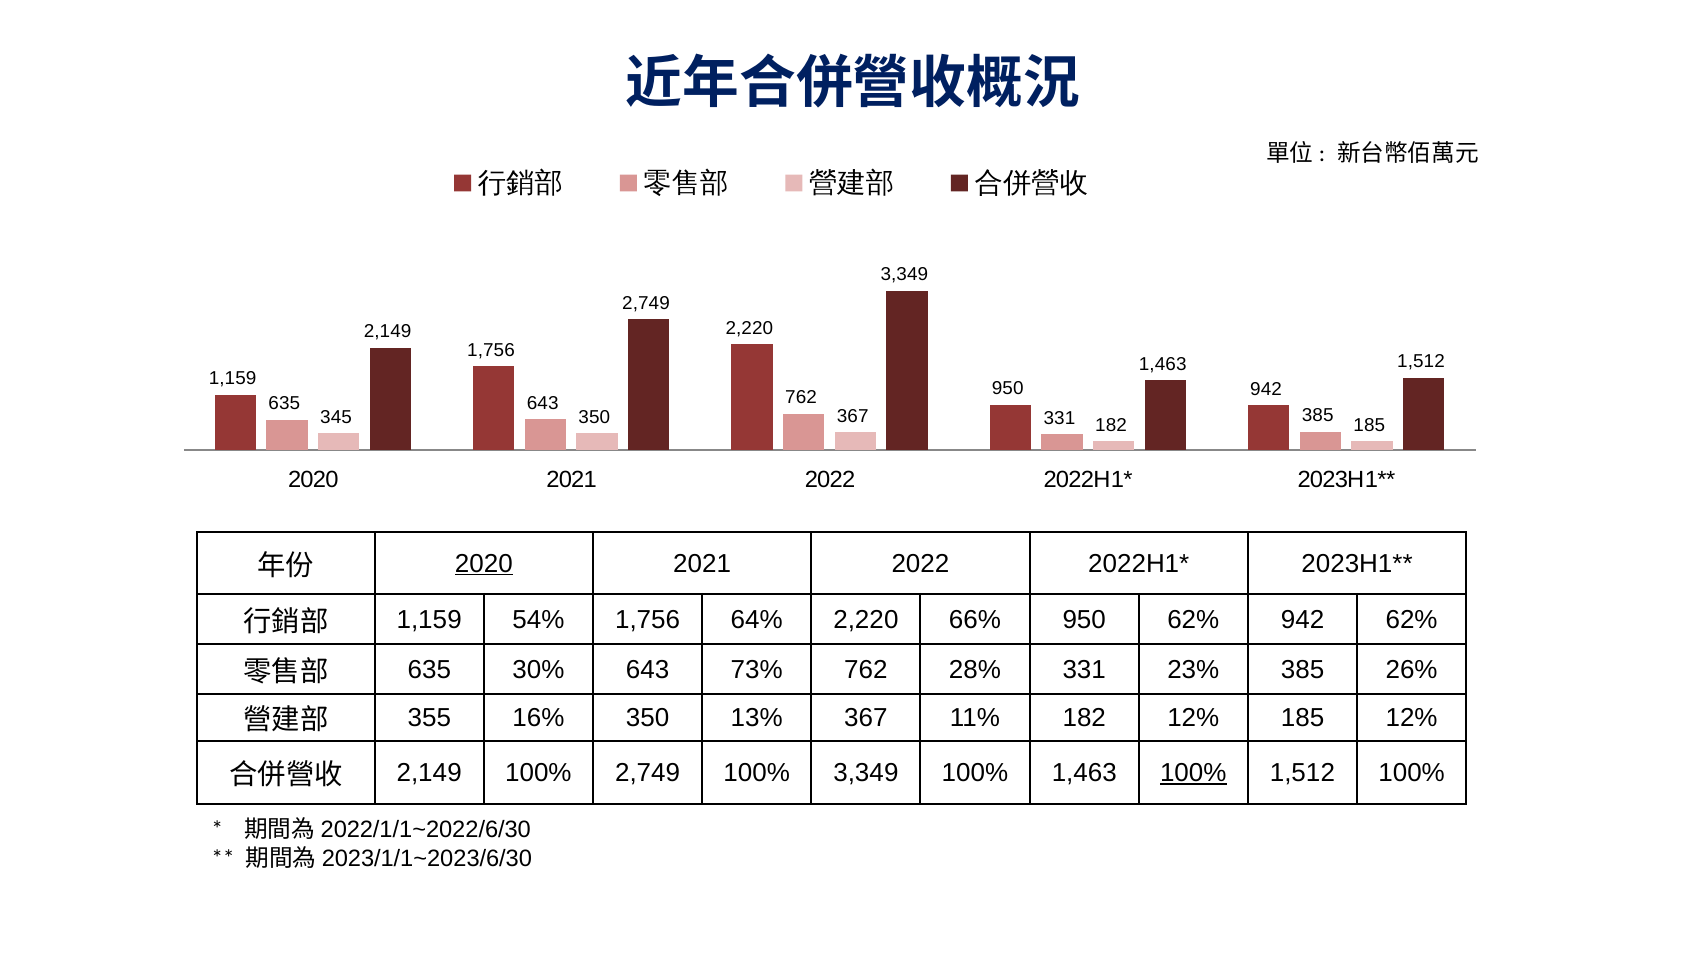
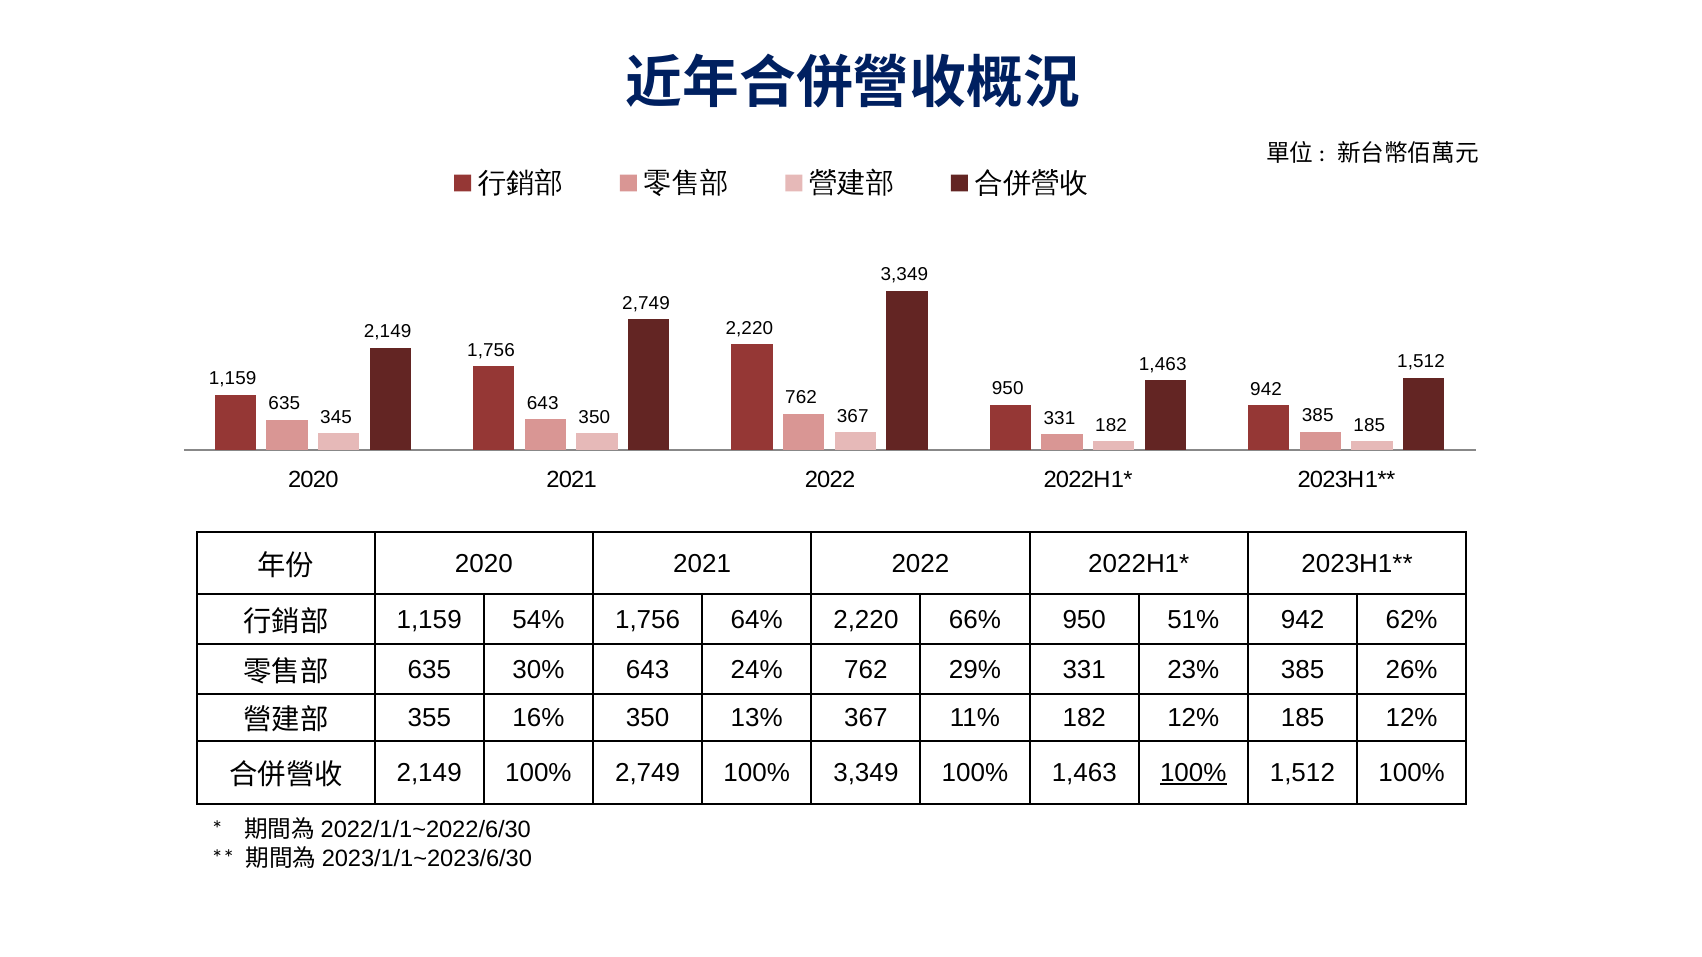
2020 underline: present -> none (484, 564)
950 62%: 62% -> 51% (1193, 620)
73%: 73% -> 24% (757, 670)
28%: 28% -> 29% (975, 670)
